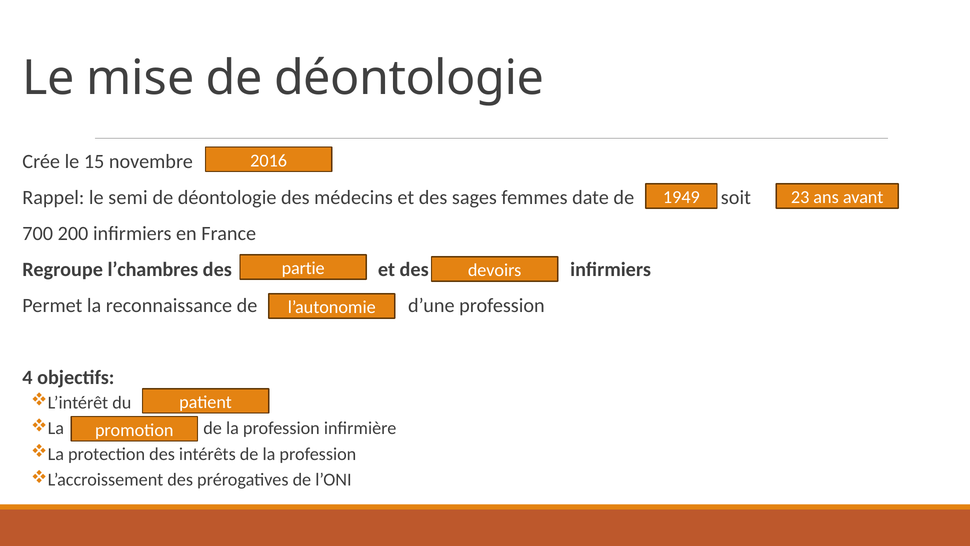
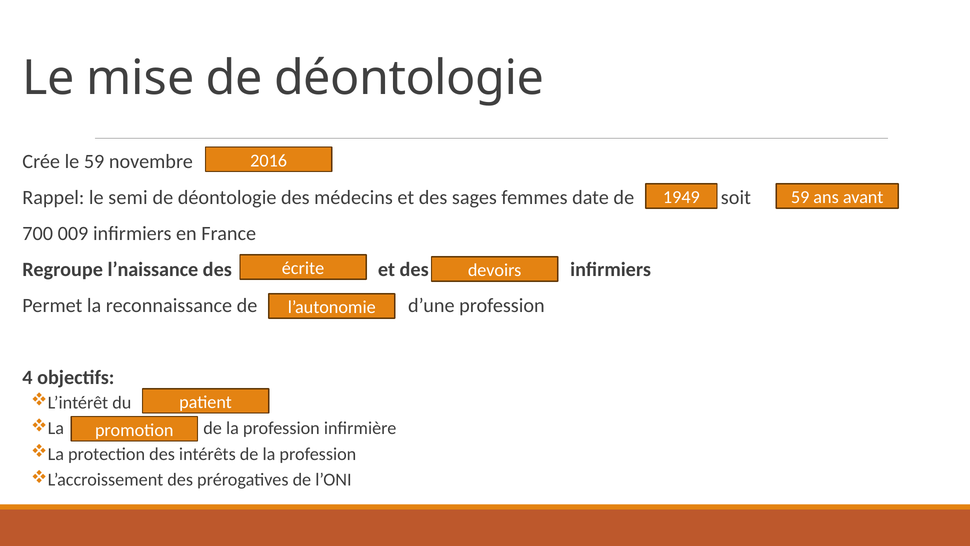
le 15: 15 -> 59 (94, 161)
1949 23: 23 -> 59 (800, 197)
200: 200 -> 009 (73, 233)
partie: partie -> écrite (303, 268)
l’chambres: l’chambres -> l’naissance (153, 269)
